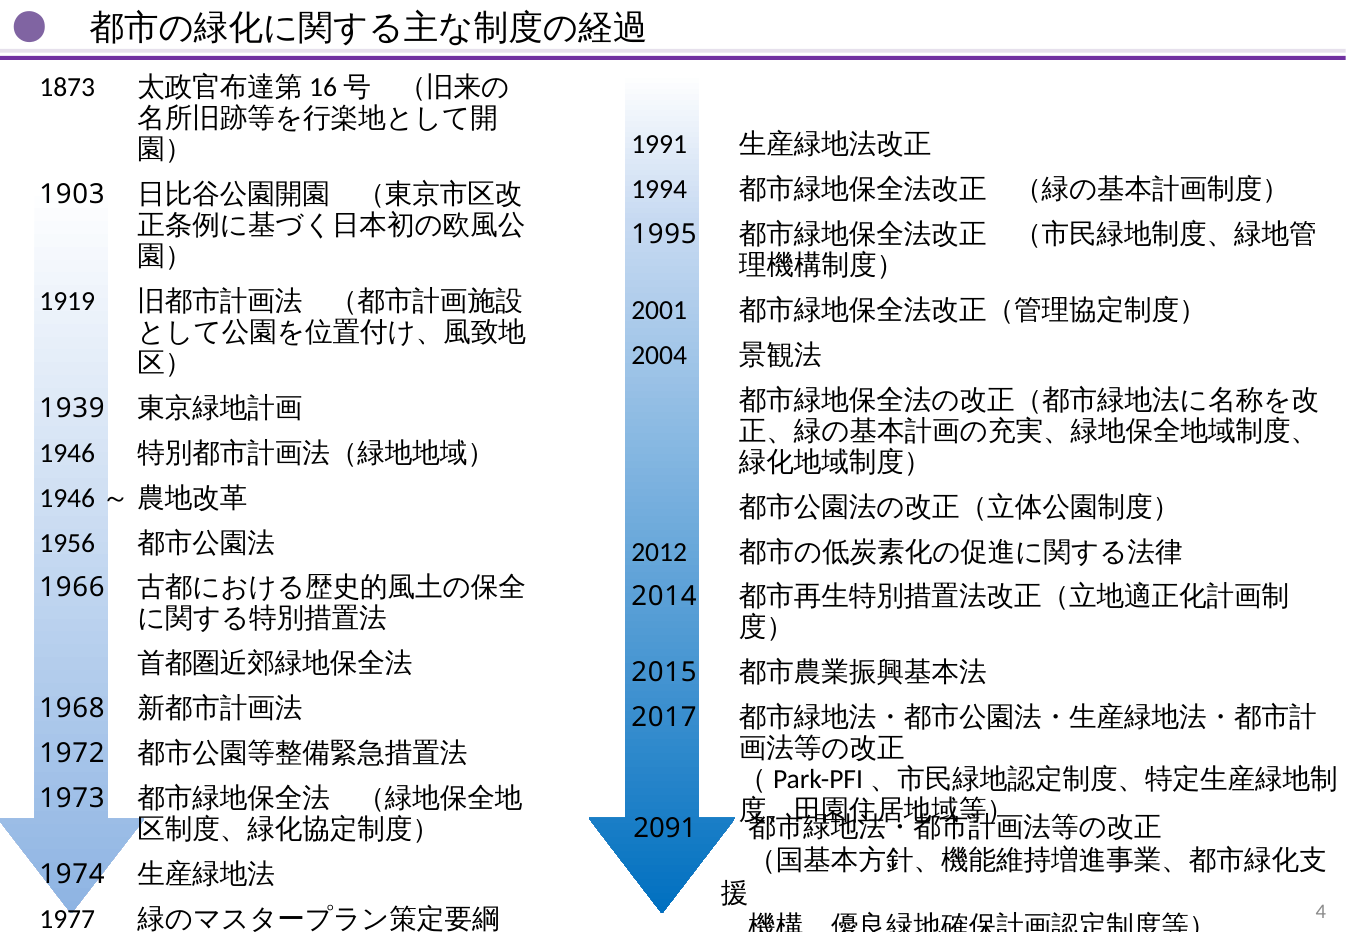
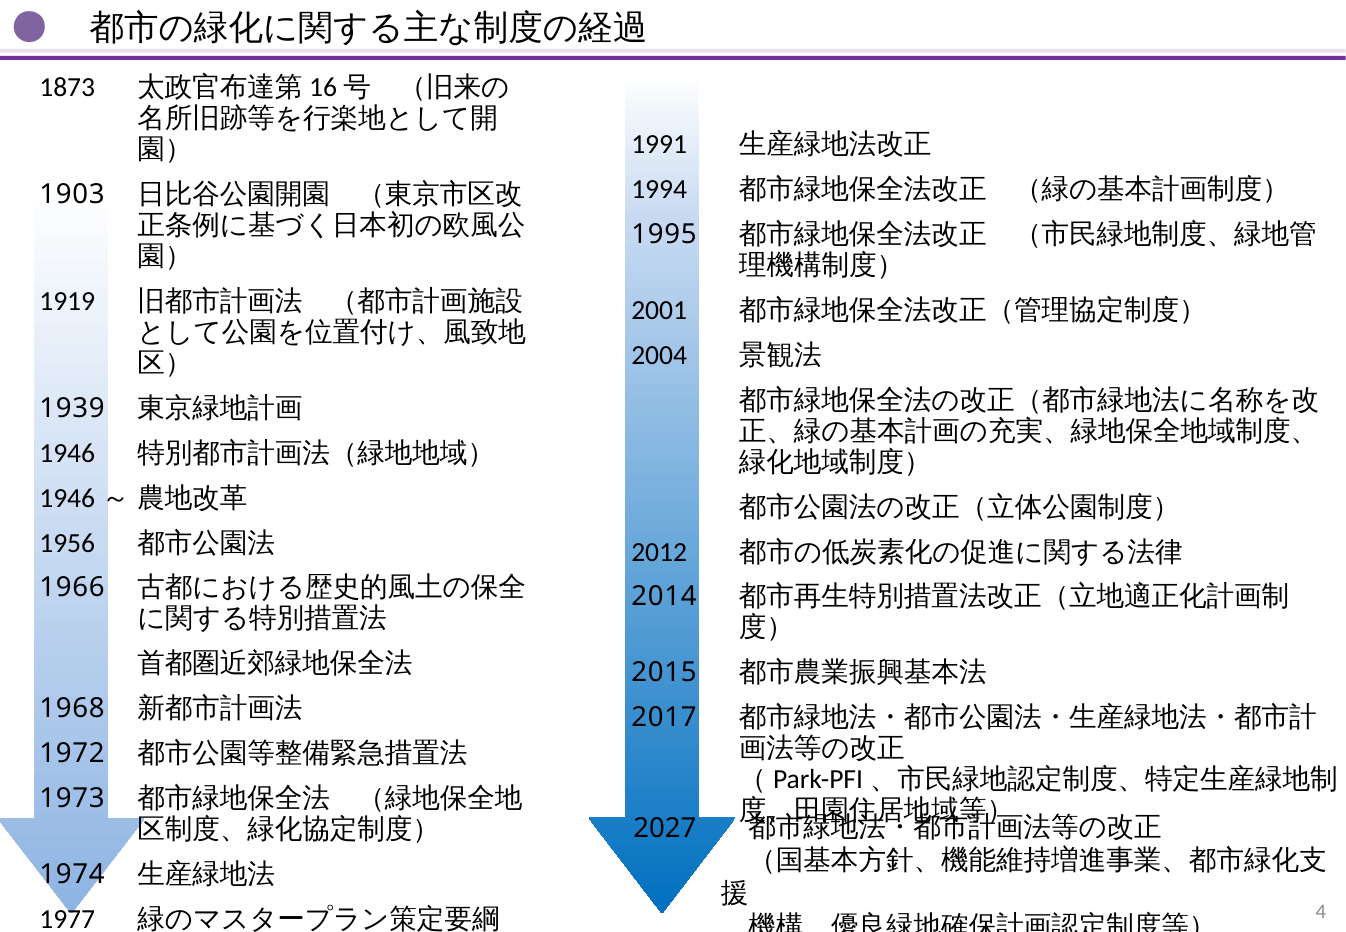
2091: 2091 -> 2027 (665, 828)
